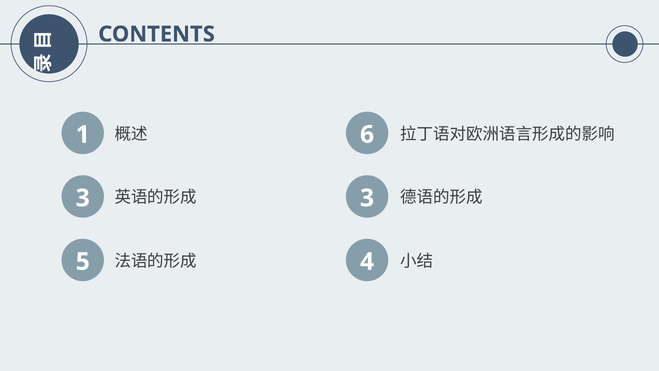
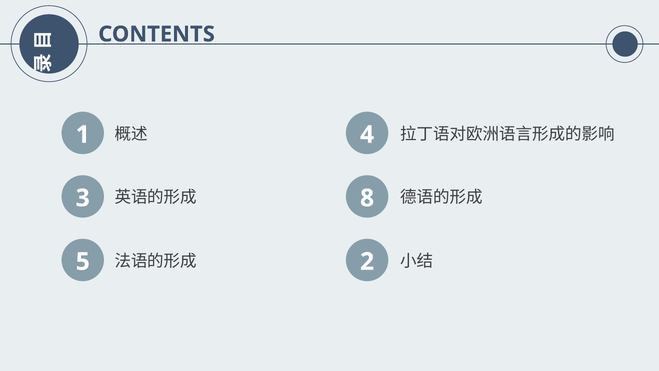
6: 6 -> 4 (367, 135)
3 3: 3 -> 8 (367, 198)
4: 4 -> 2 (367, 261)
